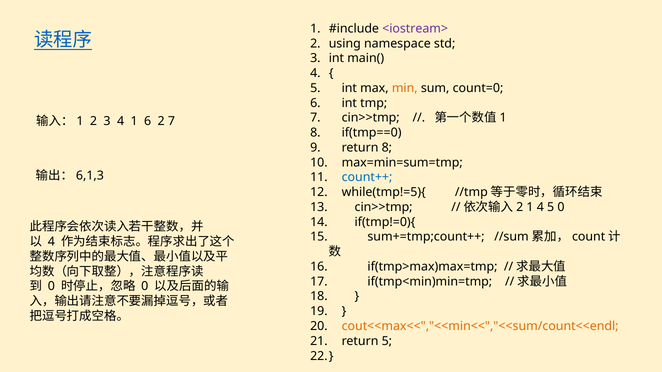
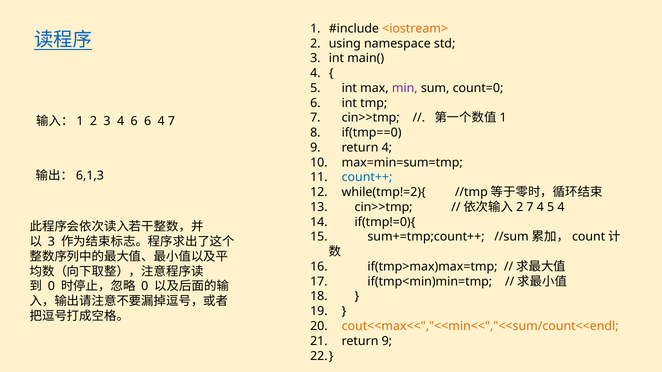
<iostream> colour: purple -> orange (415, 29)
min colour: orange -> purple (405, 88)
4 1: 1 -> 6 (134, 121)
6 2: 2 -> 4 (161, 121)
return 8: 8 -> 4 (387, 148)
while(tmp!=5){: while(tmp!=5){ -> while(tmp!=2){ (384, 192)
1: 1 -> 7 (530, 207)
5 0: 0 -> 4 (561, 207)
4: 4 -> 3 (51, 242)
return 5: 5 -> 9 (387, 341)
